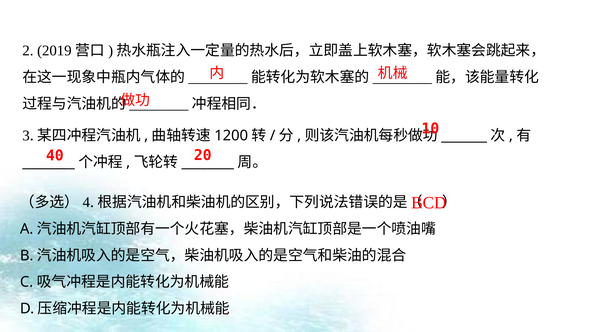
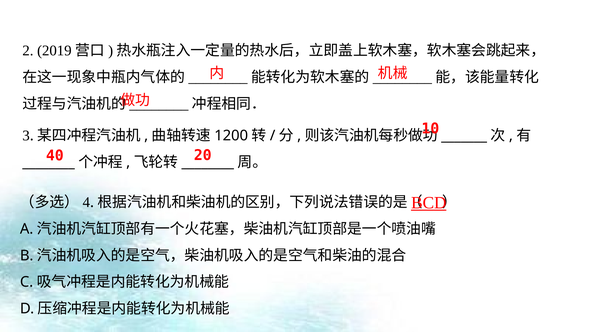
BCD underline: none -> present (429, 203)
